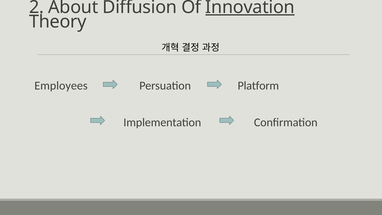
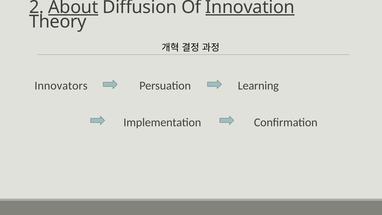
About underline: none -> present (73, 7)
Employees: Employees -> Innovators (61, 86)
Platform: Platform -> Learning (258, 86)
